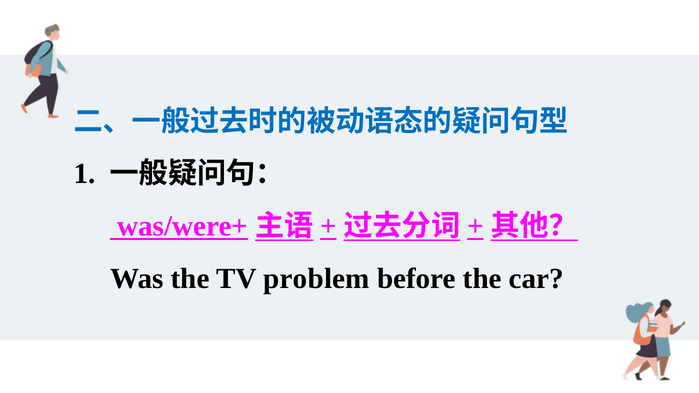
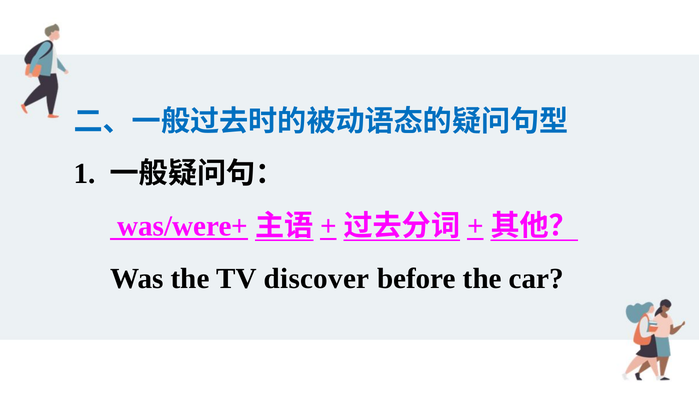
problem: problem -> discover (316, 279)
